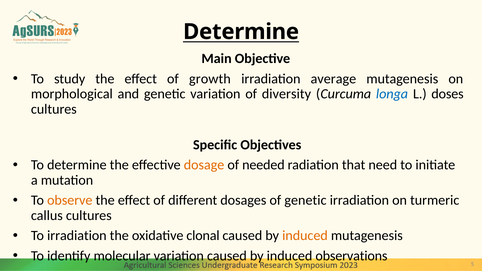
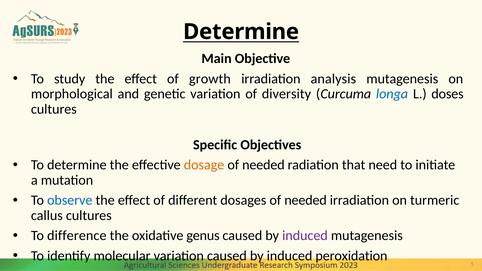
average: average -> analysis (333, 79)
observe colour: orange -> blue (70, 200)
dosages of genetic: genetic -> needed (306, 200)
To irradiation: irradiation -> difference (77, 236)
clonal: clonal -> genus (203, 236)
induced colour: orange -> purple (305, 236)
observations: observations -> peroxidation (351, 256)
